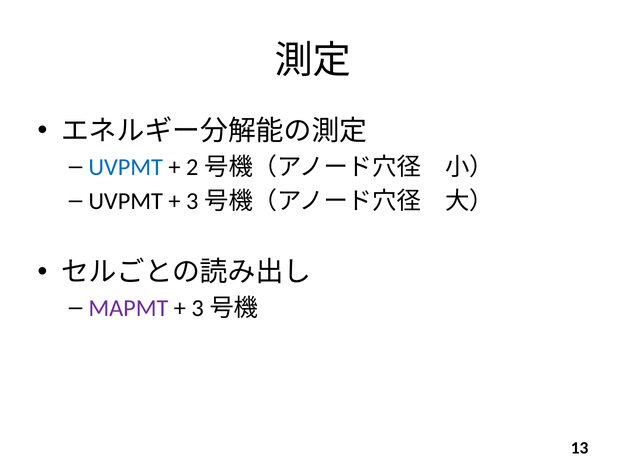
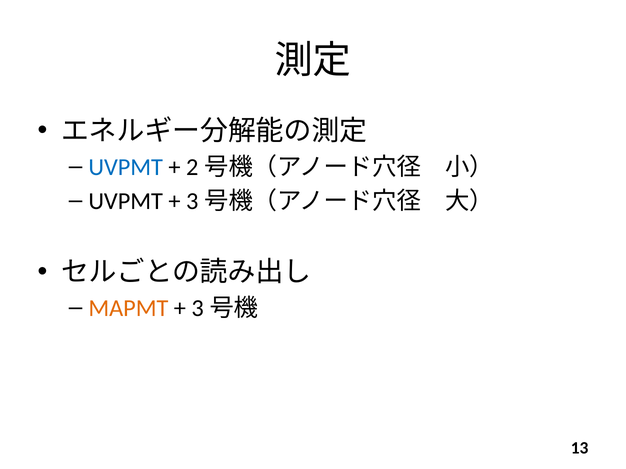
MAPMT colour: purple -> orange (128, 309)
